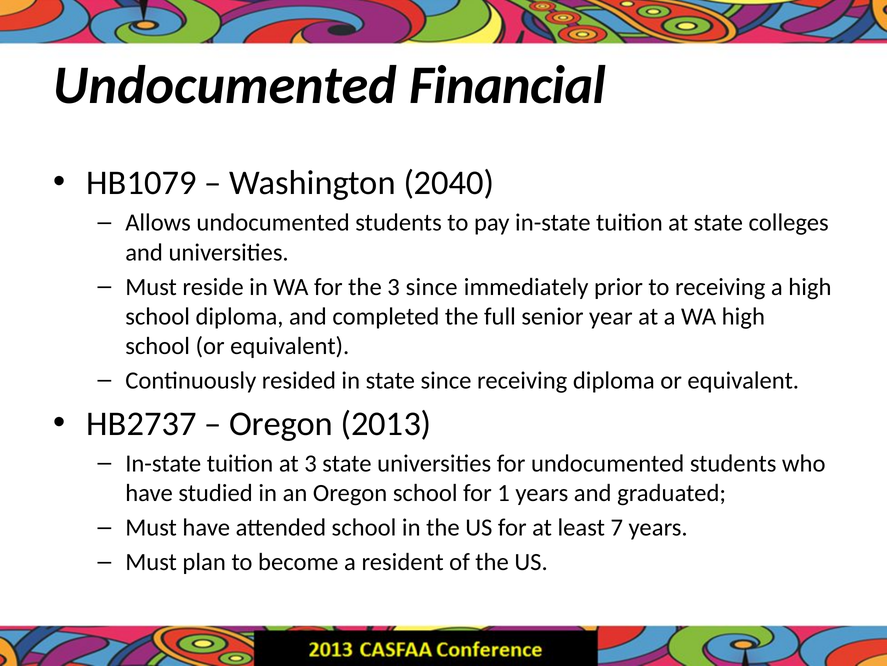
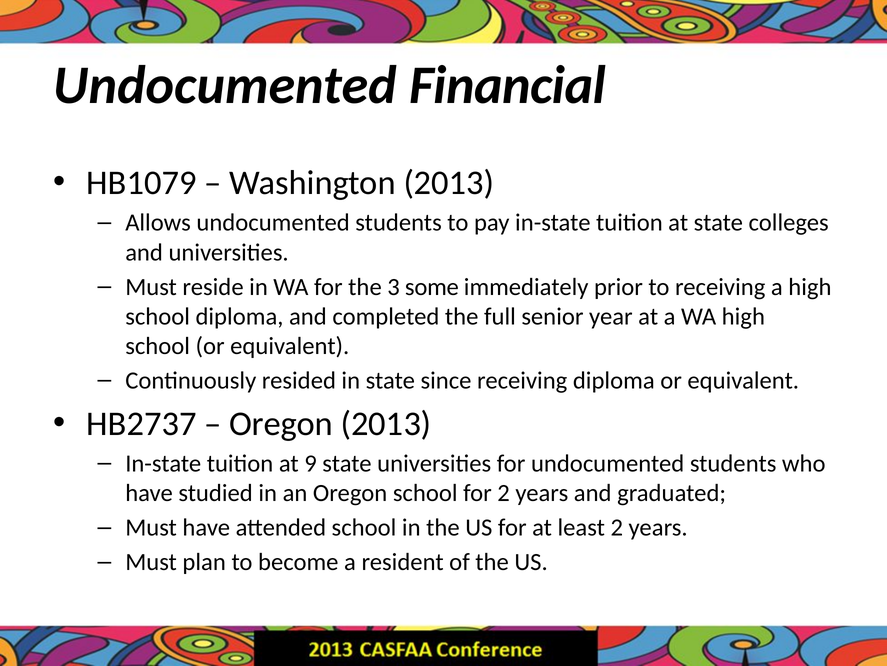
Washington 2040: 2040 -> 2013 (449, 183)
3 since: since -> some (432, 287)
at 3: 3 -> 9 (311, 463)
for 1: 1 -> 2 (504, 493)
least 7: 7 -> 2 (617, 527)
